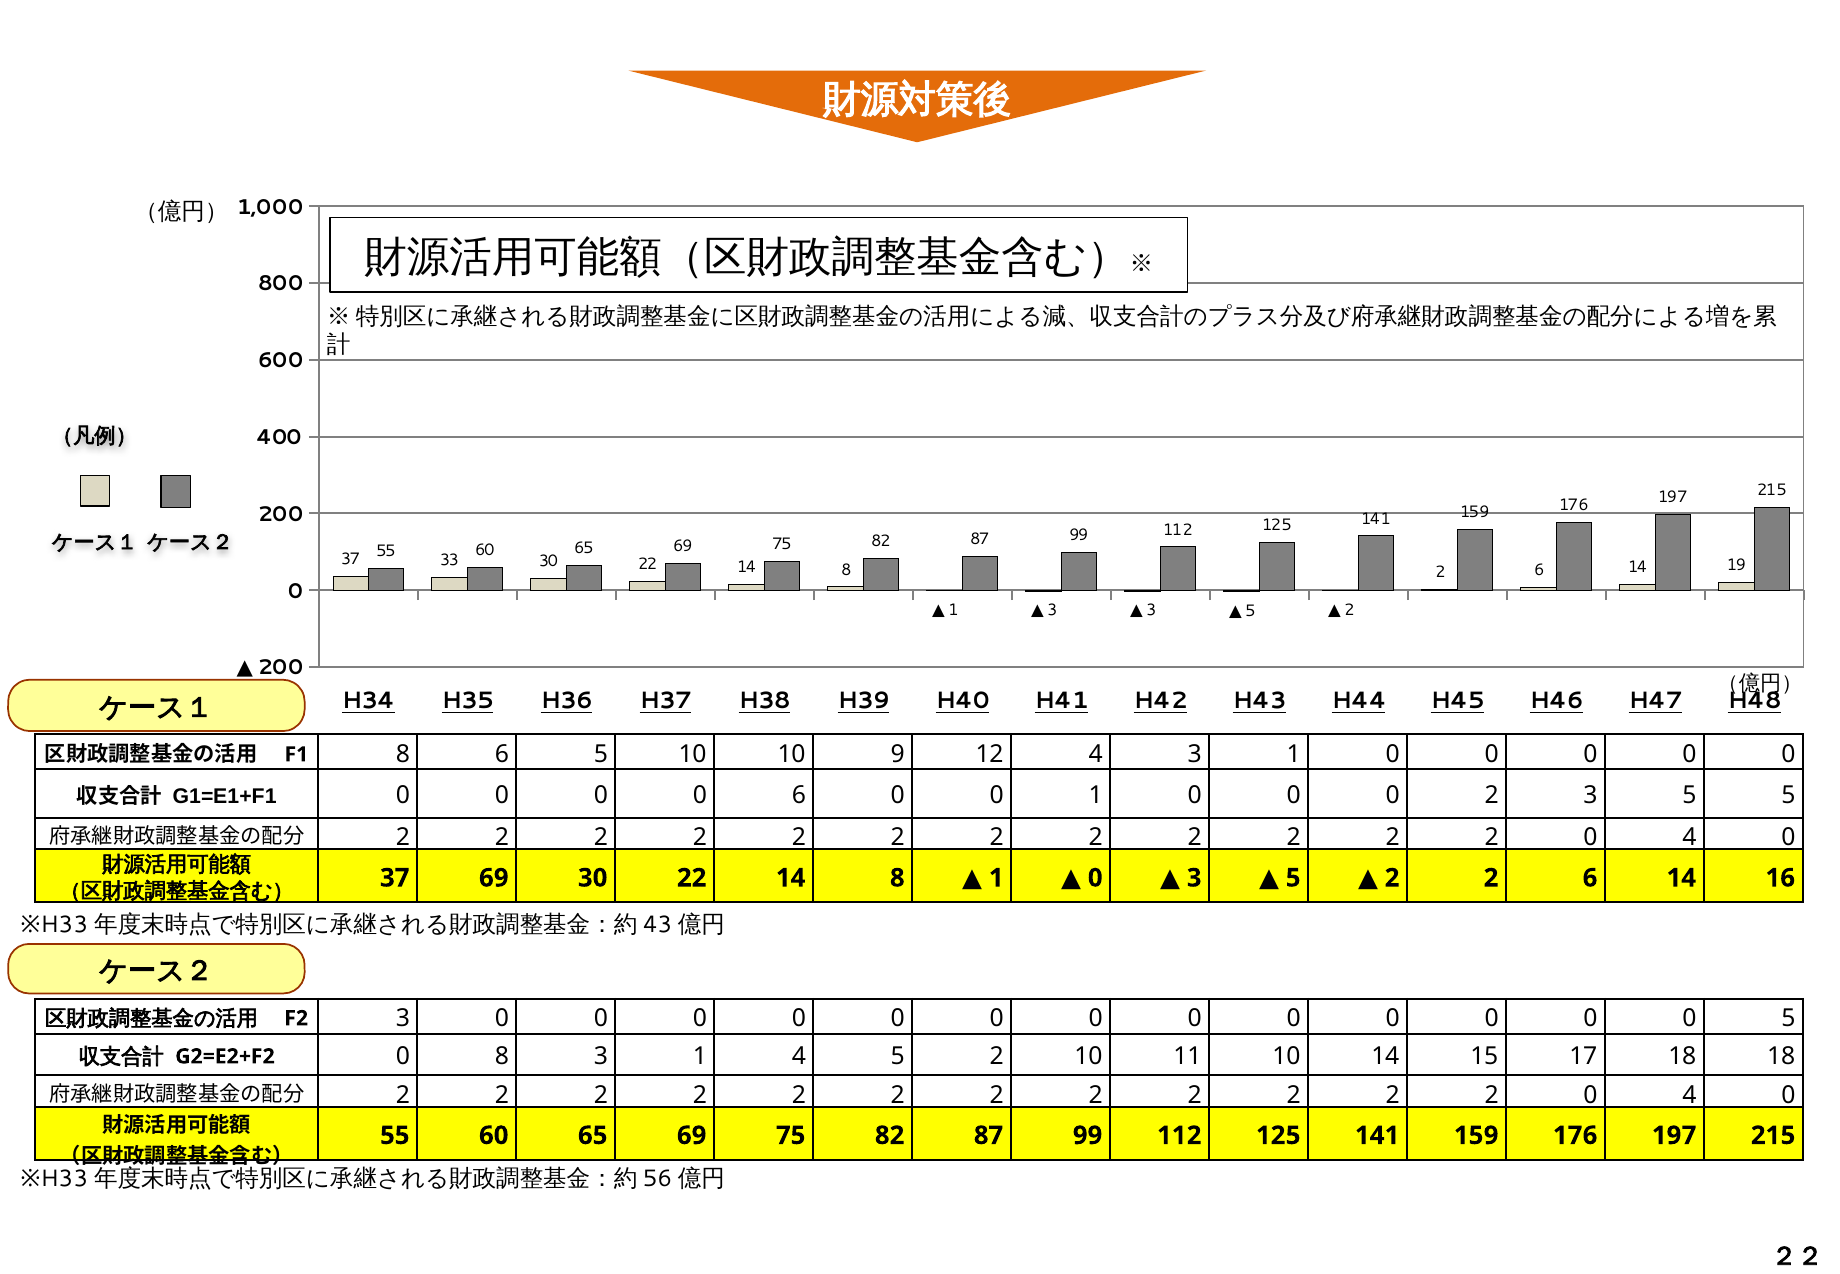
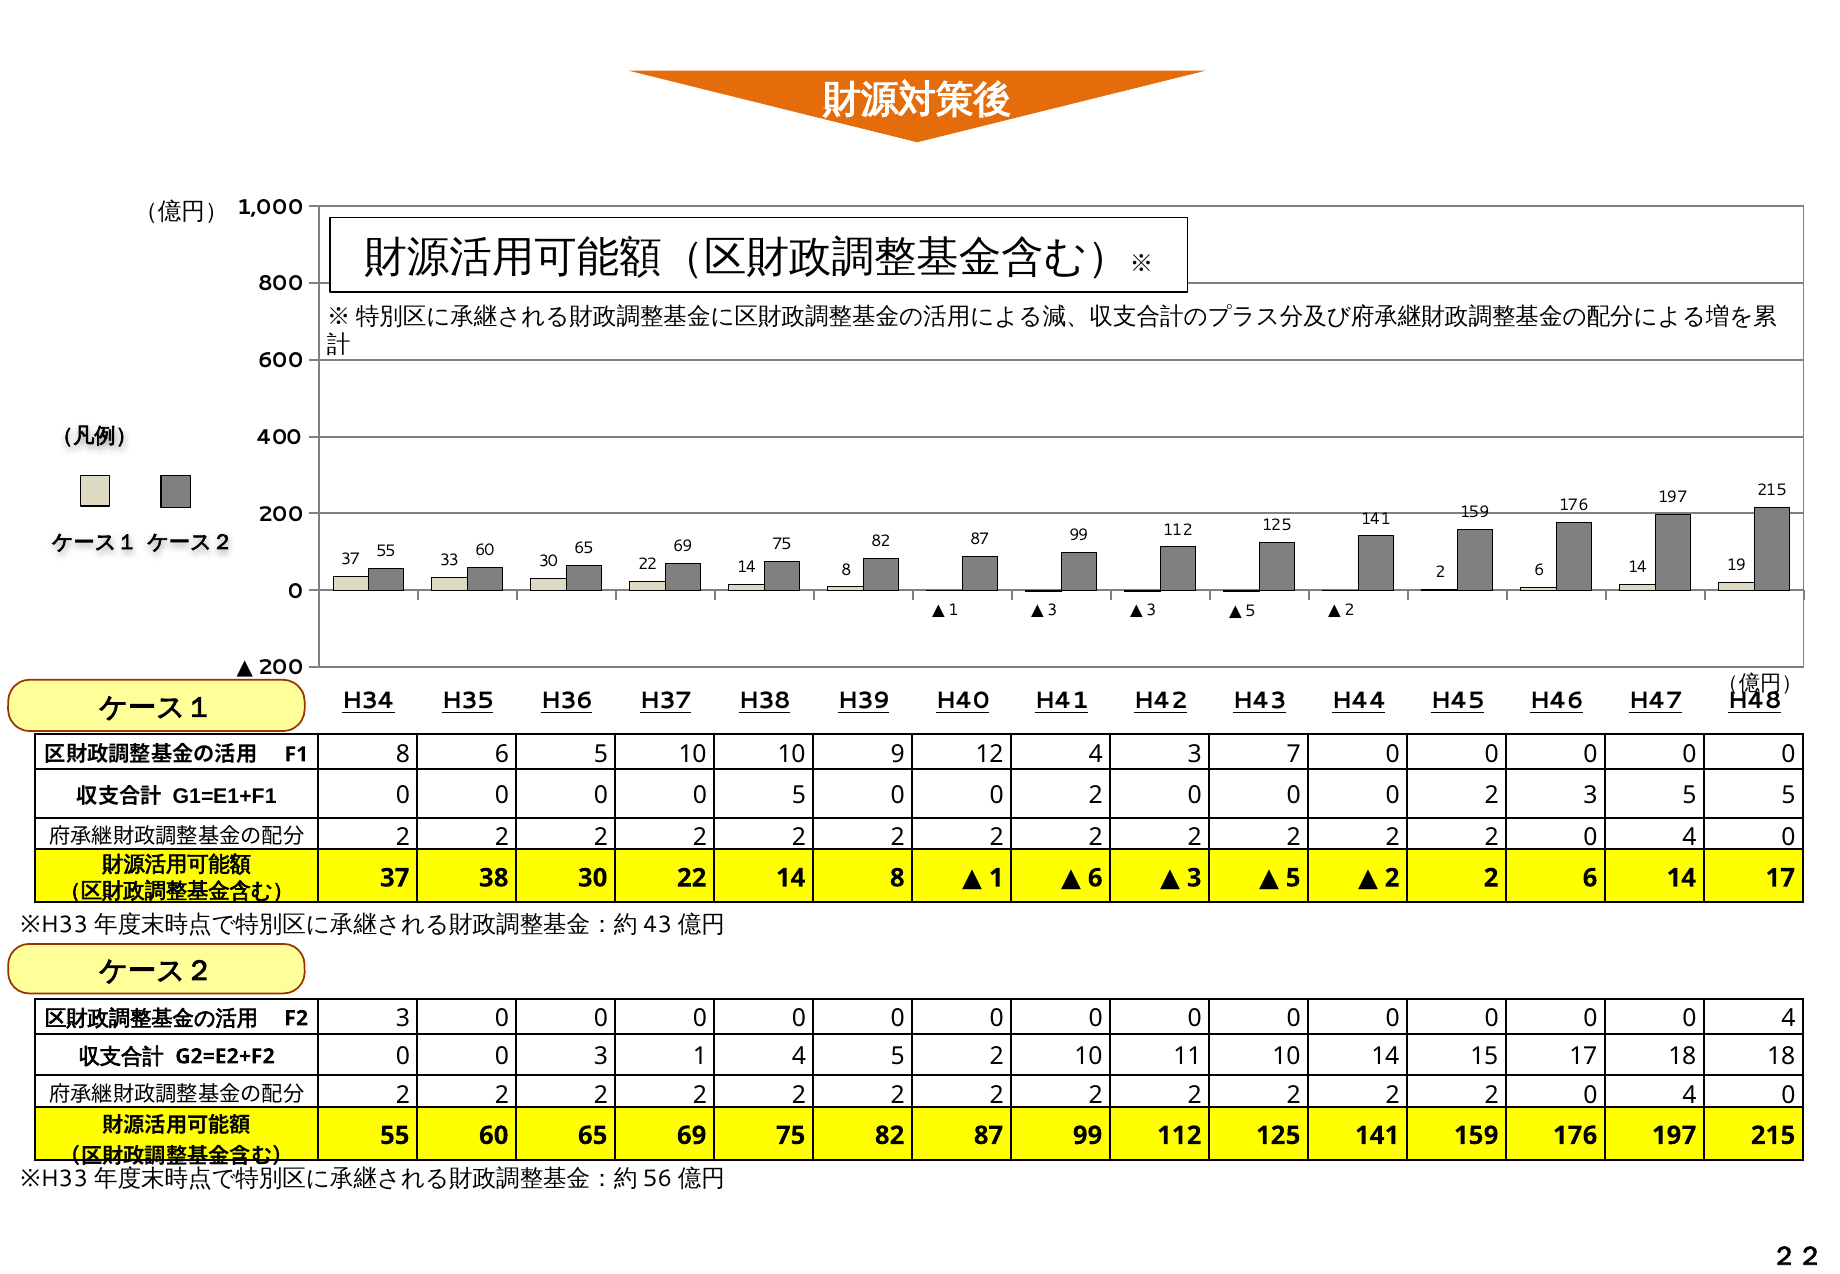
4 3 1: 1 -> 7 (1294, 754)
0 6: 6 -> 5 (799, 795)
1: 1 -> 2 (1096, 795)
37 69: 69 -> 38 (494, 878)
0: 0 -> 6 (1095, 878)
14 16: 16 -> 17 (1780, 878)
0 0 5: 5 -> 4 (1788, 1019)
G2=E2+F2 0 8: 8 -> 0 (502, 1057)
